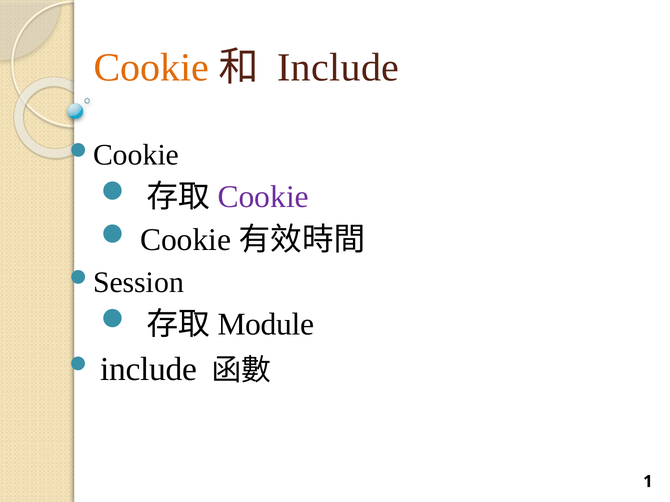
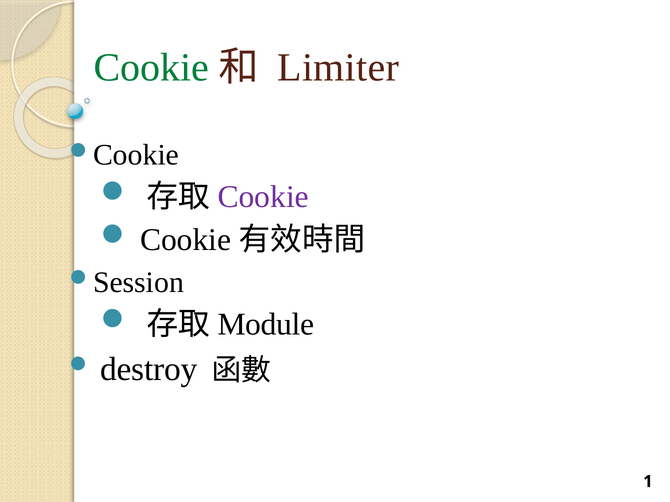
Cookie colour: orange -> green (151, 67)
Include: Include -> Limiter (338, 67)
include: include -> destroy (149, 369)
